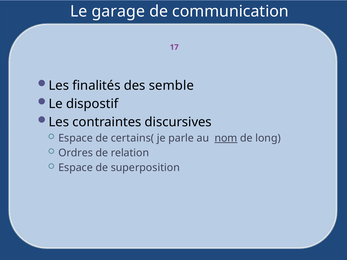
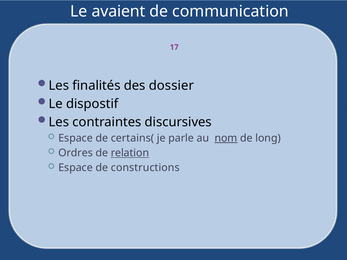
garage: garage -> avaient (118, 11)
semble: semble -> dossier (171, 86)
relation underline: none -> present (130, 153)
superposition: superposition -> constructions (145, 168)
